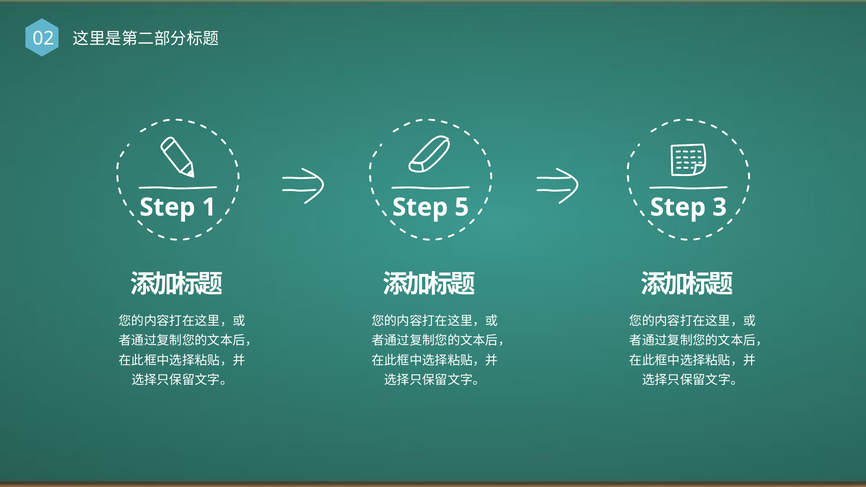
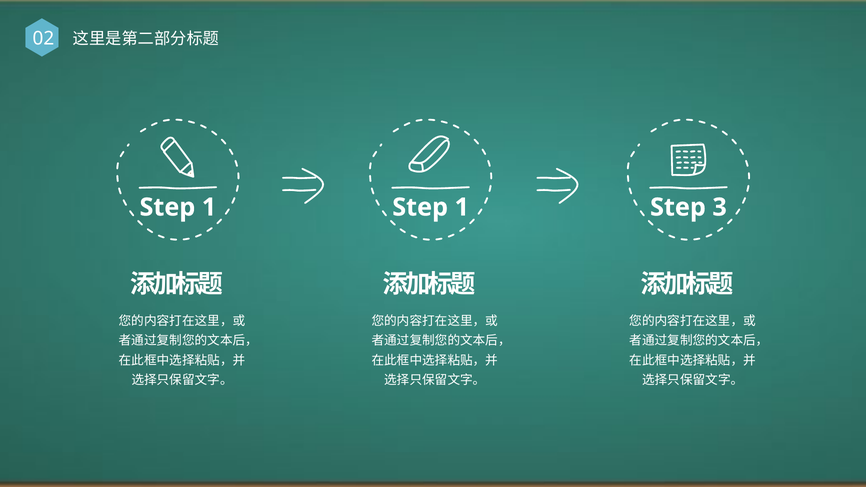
5: 5 -> 1 (462, 207)
